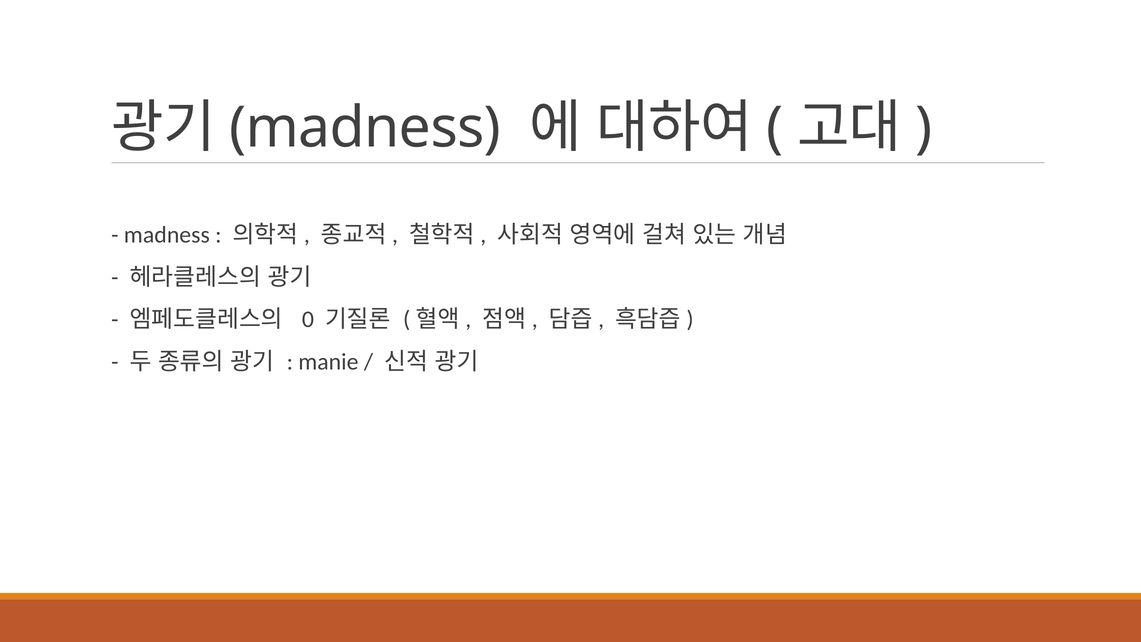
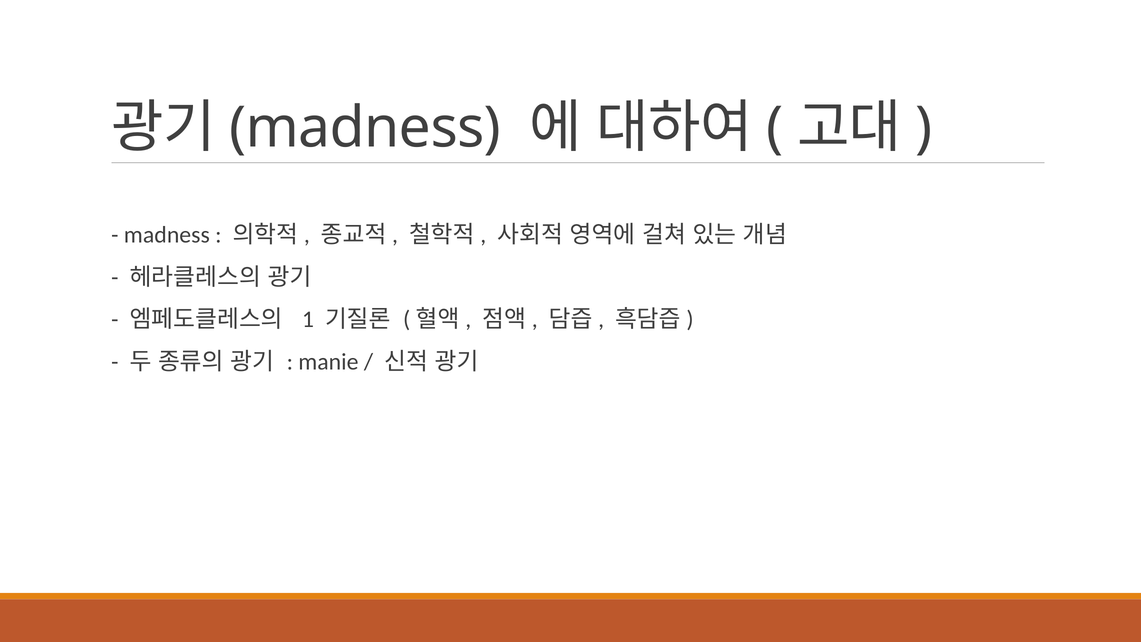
0: 0 -> 1 (308, 320)
